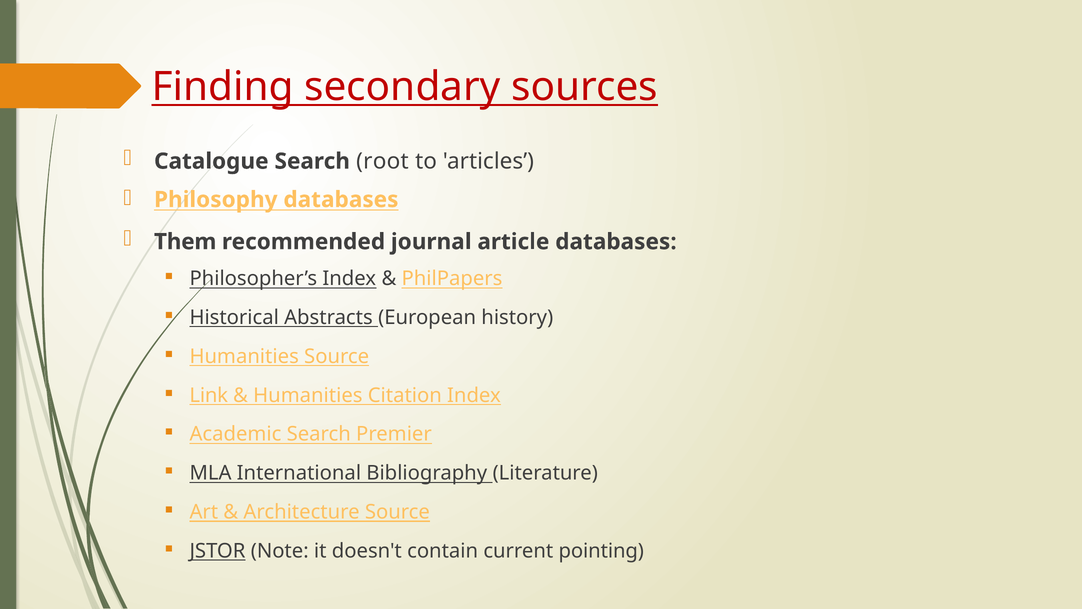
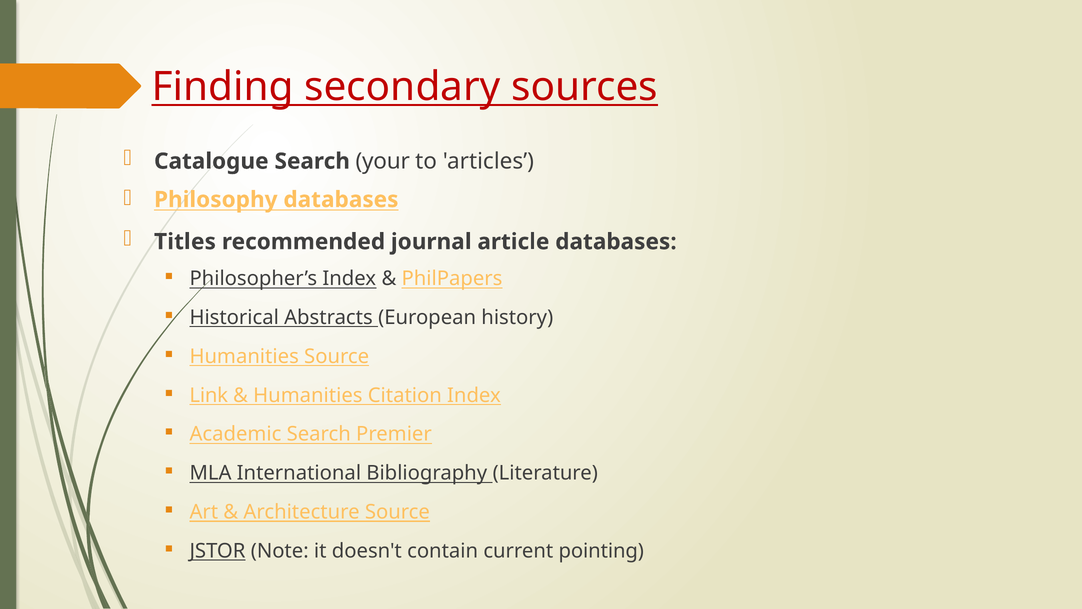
root: root -> your (383, 161)
Them: Them -> Titles (185, 242)
